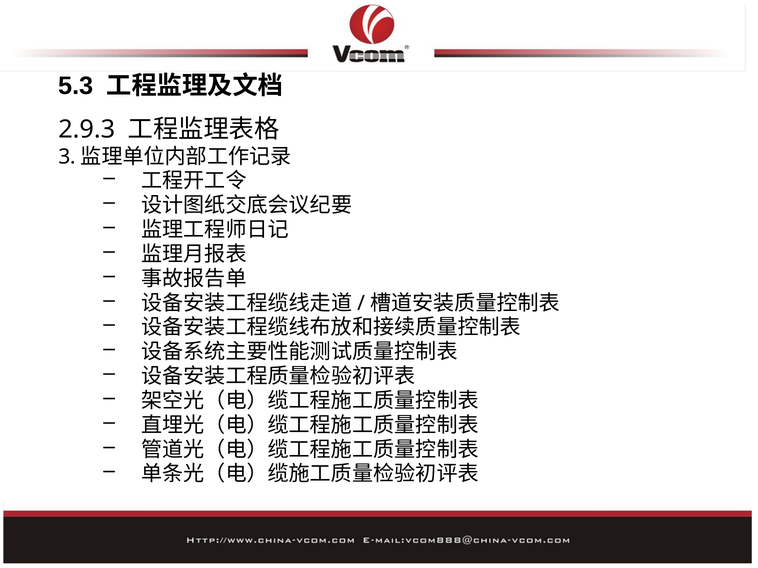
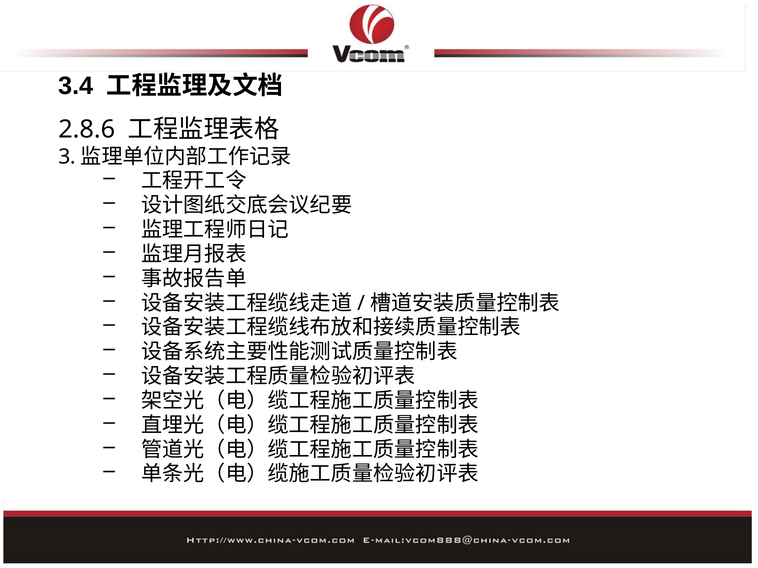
5.3: 5.3 -> 3.4 (76, 86)
2.9.3: 2.9.3 -> 2.8.6 (87, 129)
